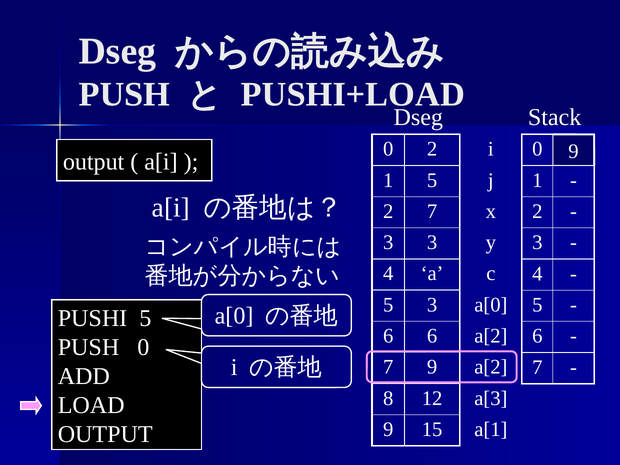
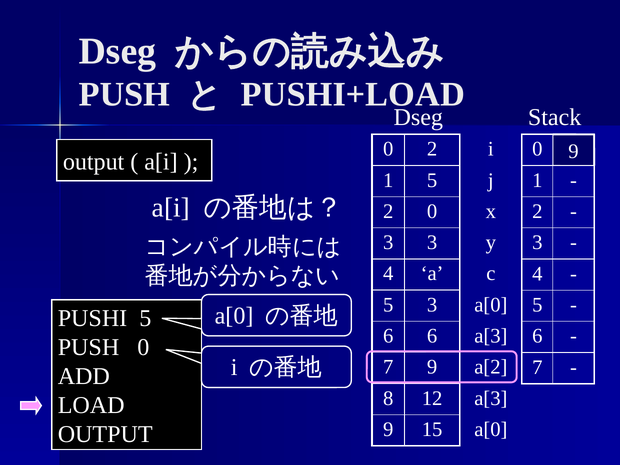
2 7: 7 -> 0 (432, 211)
6 a[2: a[2 -> a[3 (491, 336)
15 a[1: a[1 -> a[0 (491, 429)
